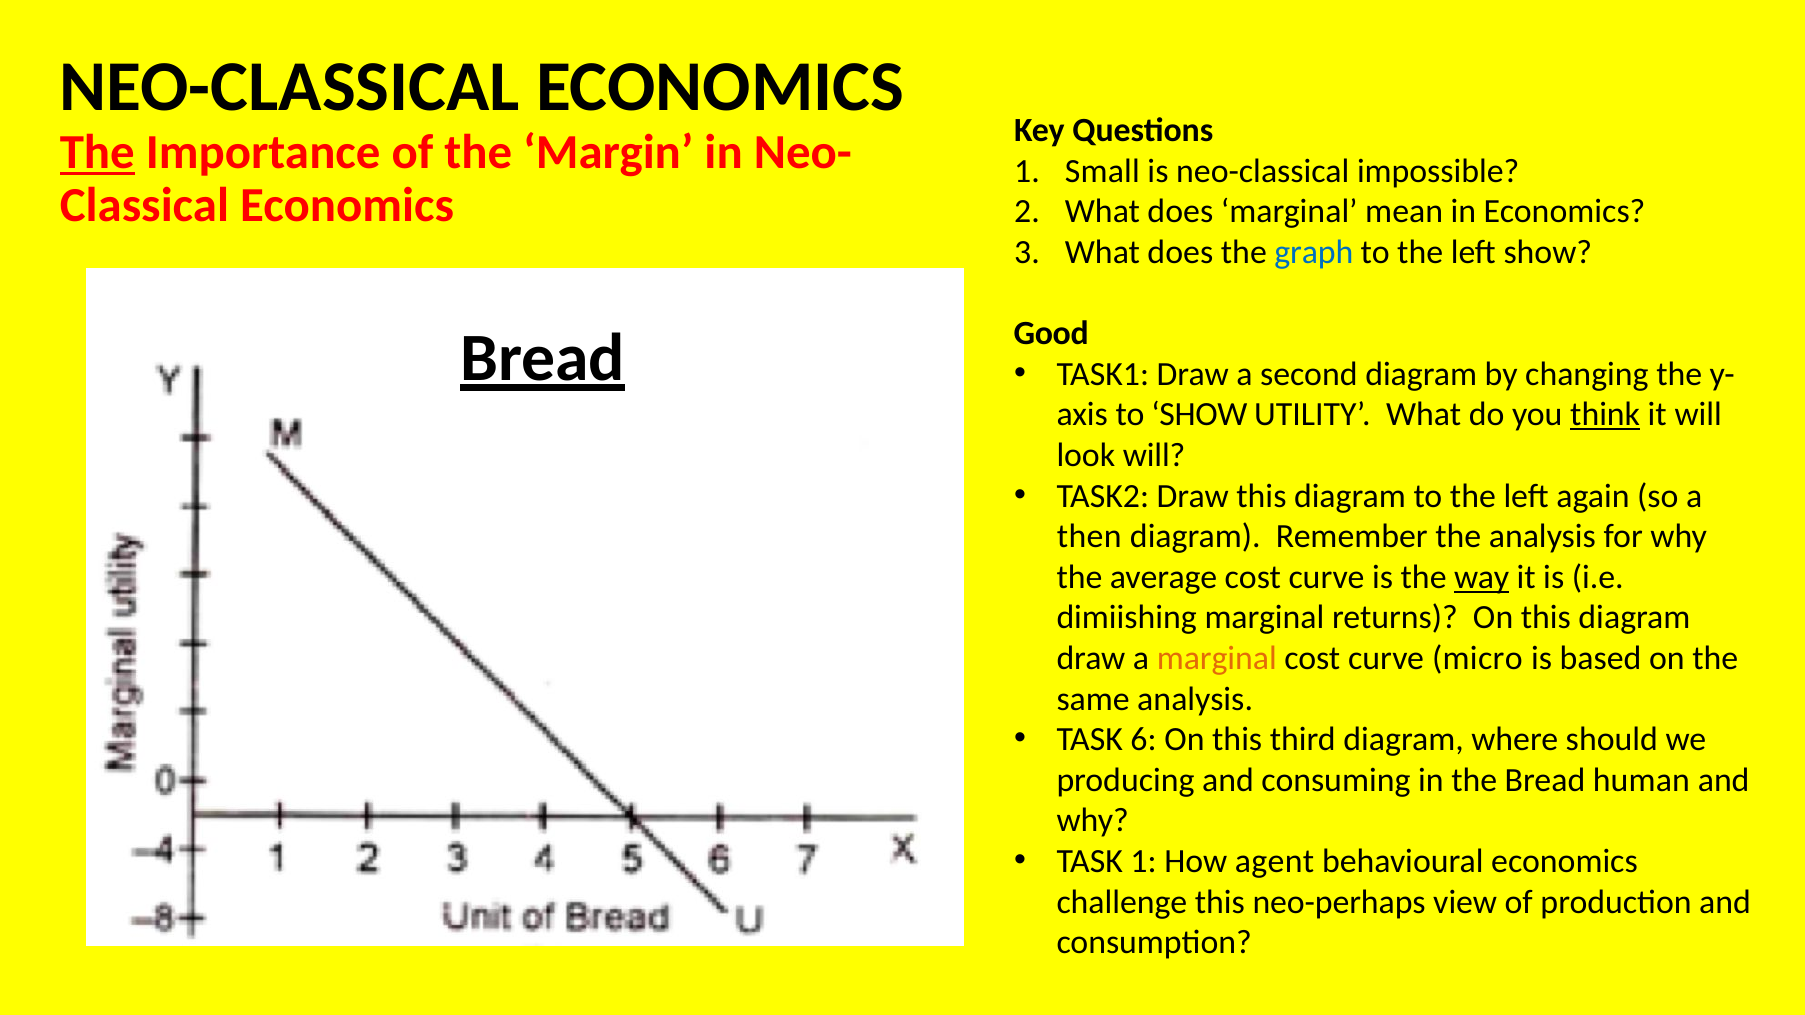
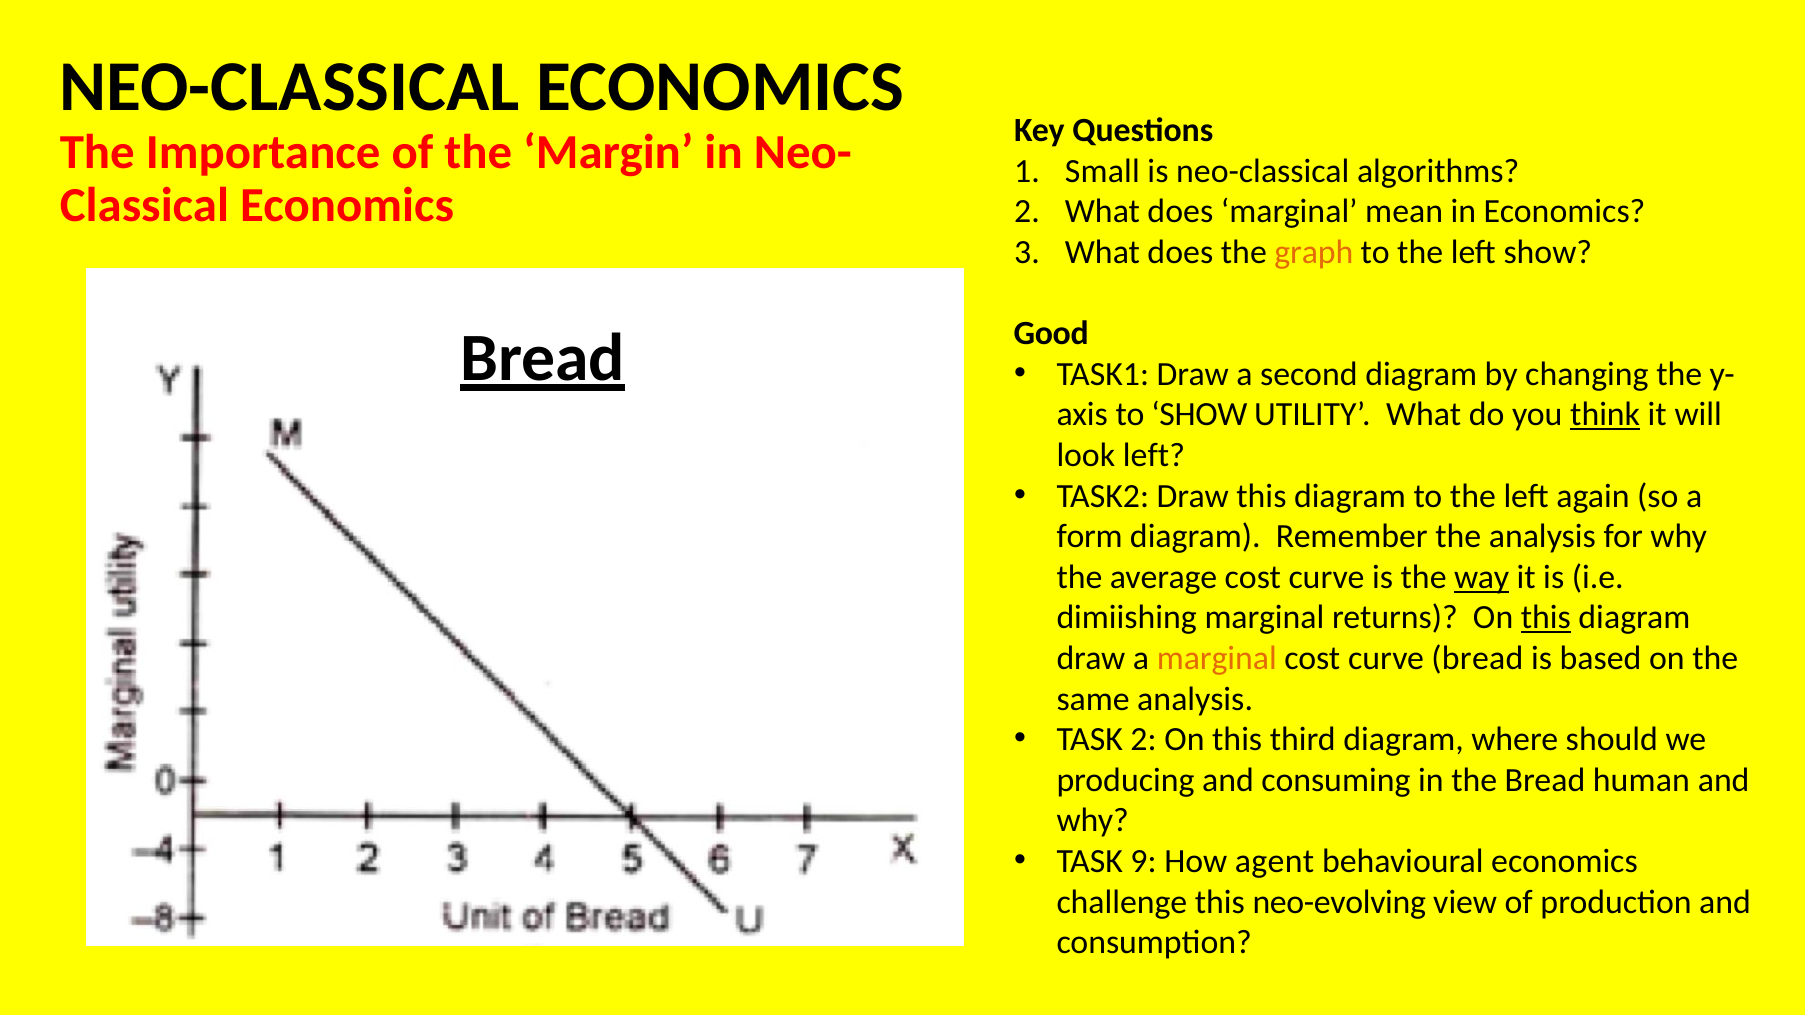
The underline: present -> none (97, 152)
impossible: impossible -> algorithms (1438, 171)
graph colour: blue -> orange (1314, 252)
look will: will -> left (1154, 455)
then: then -> form (1090, 537)
this underline: none -> present (1546, 618)
curve micro: micro -> bread (1477, 659)
TASK 6: 6 -> 2 (1143, 740)
TASK 1: 1 -> 9 (1143, 862)
neo-perhaps: neo-perhaps -> neo-evolving (1339, 902)
